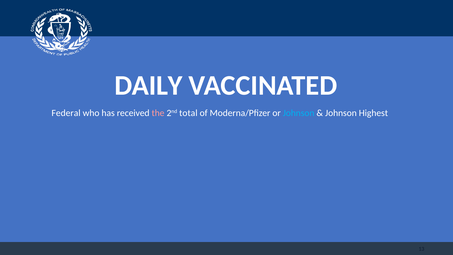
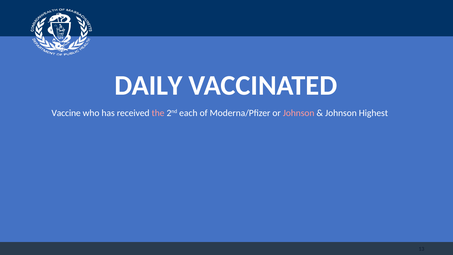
Federal: Federal -> Vaccine (66, 113)
total: total -> each (188, 113)
Johnson colour: light blue -> pink (299, 113)
